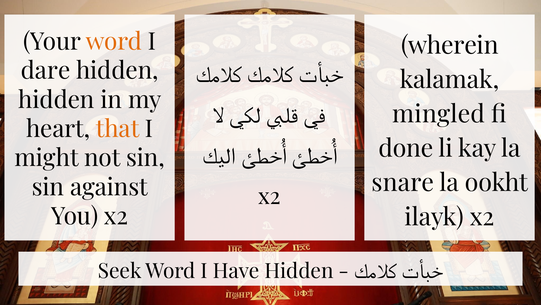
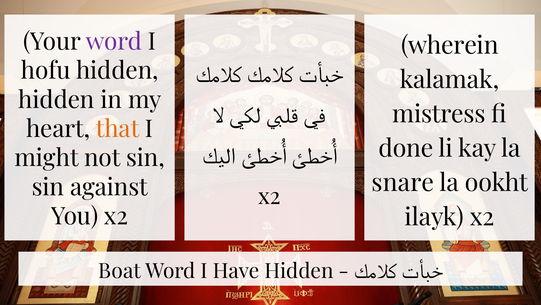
word colour: orange -> purple (114, 42)
dare: dare -> hofu (46, 71)
mingled: mingled -> mistress (439, 114)
Seek: Seek -> Boat (120, 271)
